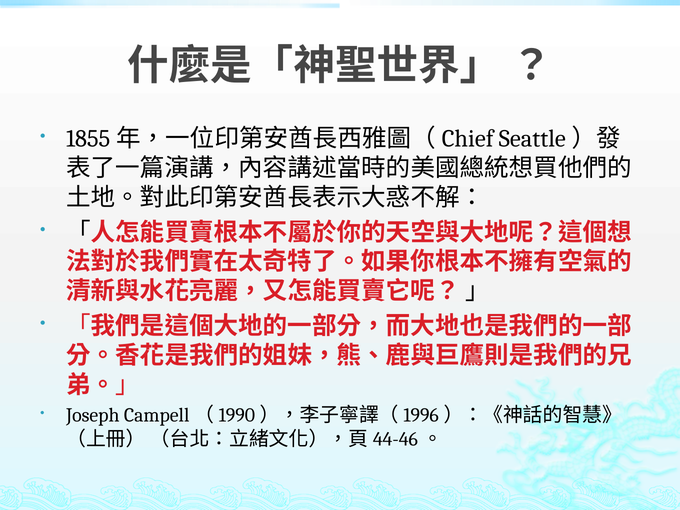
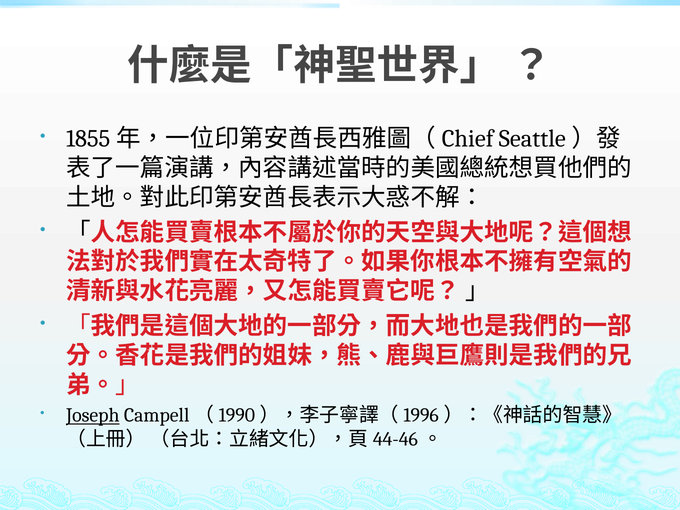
Joseph underline: none -> present (93, 415)
